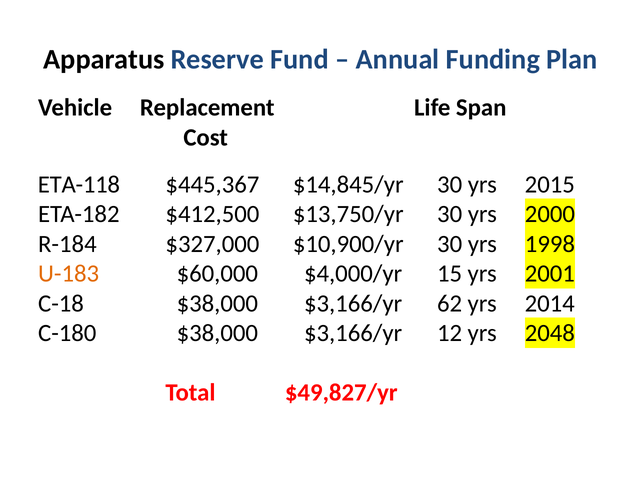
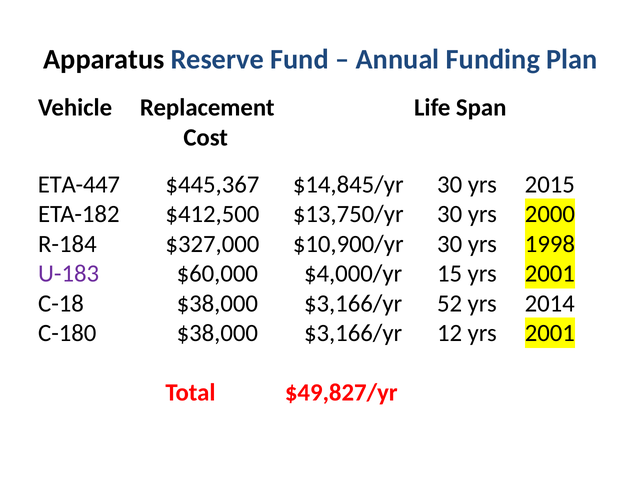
ETA-118: ETA-118 -> ETA-447 (79, 184)
U-183 colour: orange -> purple (69, 274)
62: 62 -> 52 (450, 303)
12 yrs 2048: 2048 -> 2001 (550, 333)
